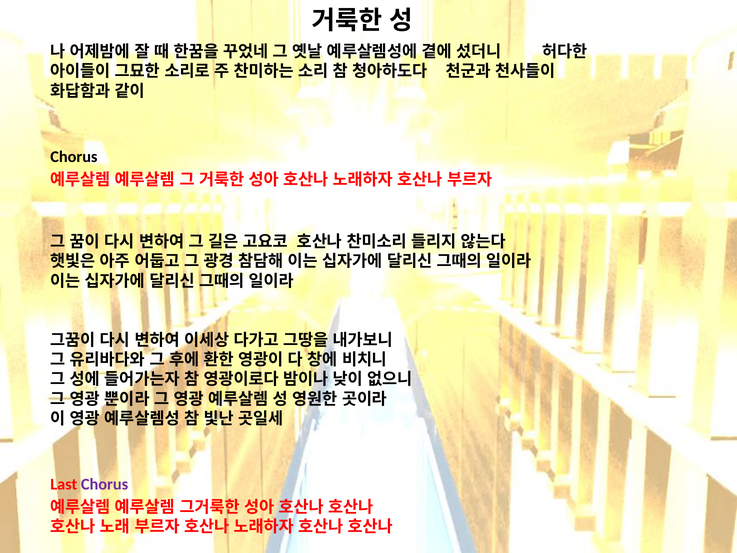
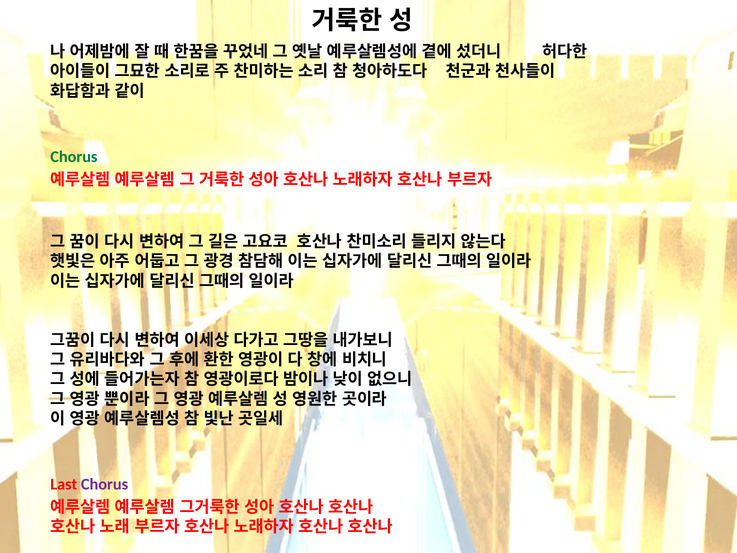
Chorus colour: black -> green (74, 157)
